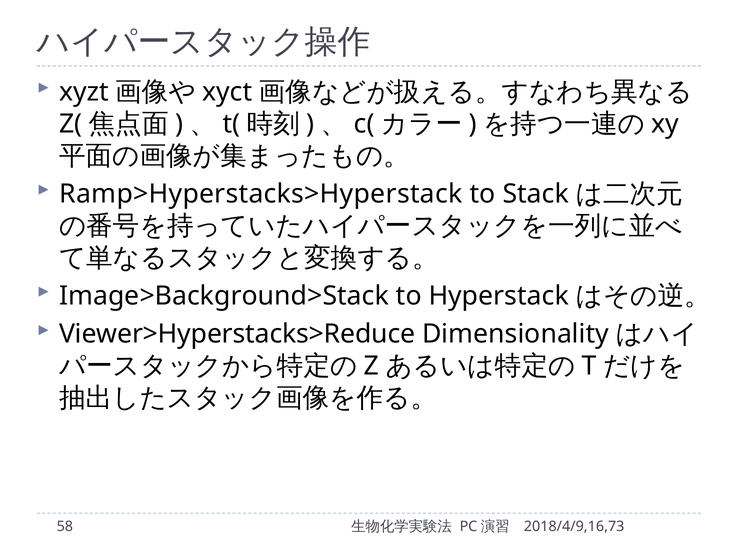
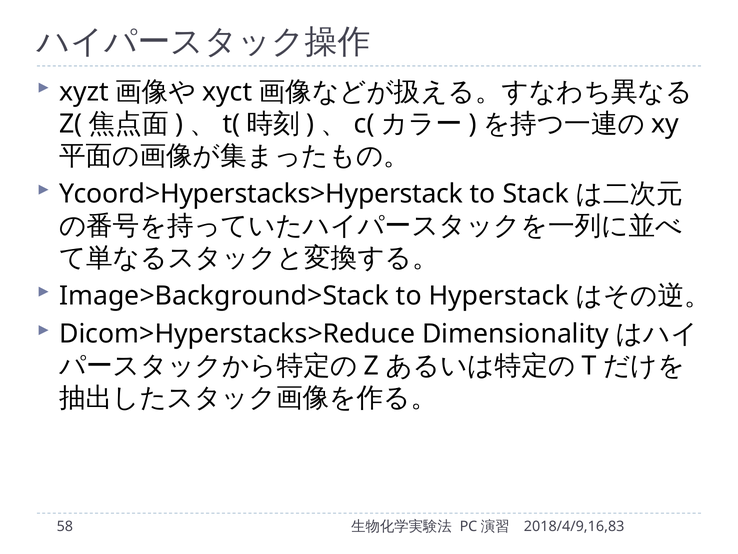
Ramp>Hyperstacks>Hyperstack: Ramp>Hyperstacks>Hyperstack -> Ycoord>Hyperstacks>Hyperstack (261, 194)
Viewer>Hyperstacks>Reduce: Viewer>Hyperstacks>Reduce -> Dicom>Hyperstacks>Reduce (237, 334)
2018/4/9,16,73: 2018/4/9,16,73 -> 2018/4/9,16,83 (574, 526)
